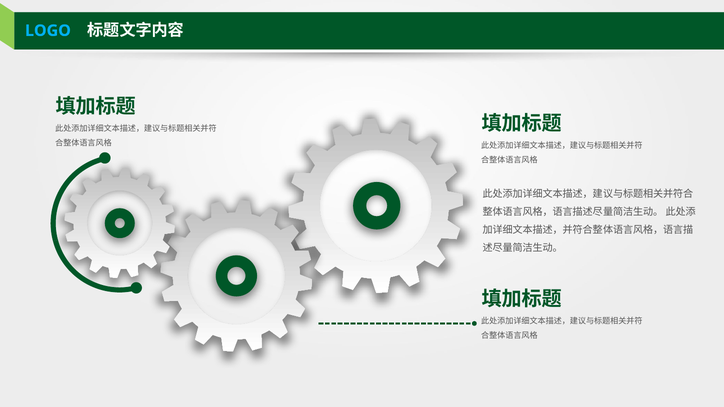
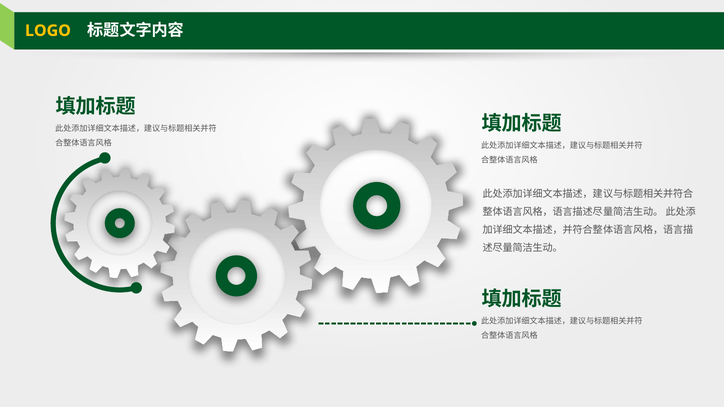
LOGO colour: light blue -> yellow (48, 31)
